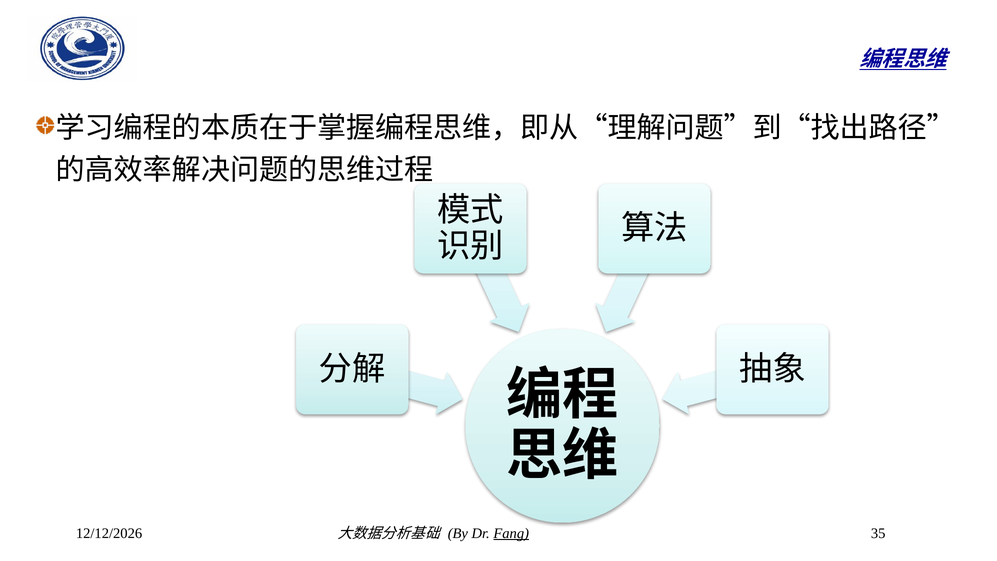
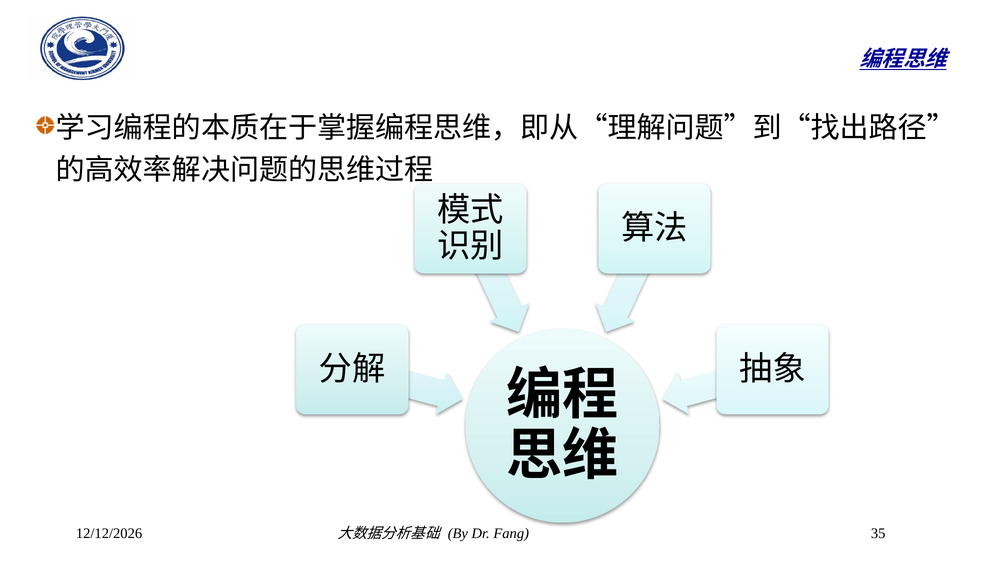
Fang underline: present -> none (511, 533)
